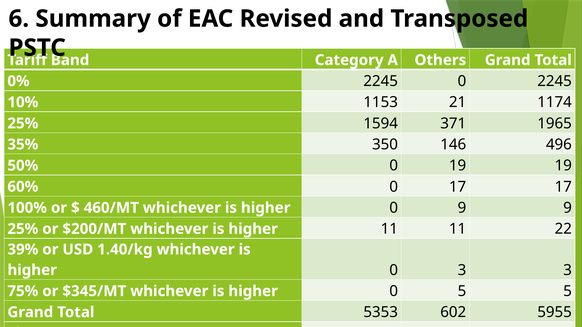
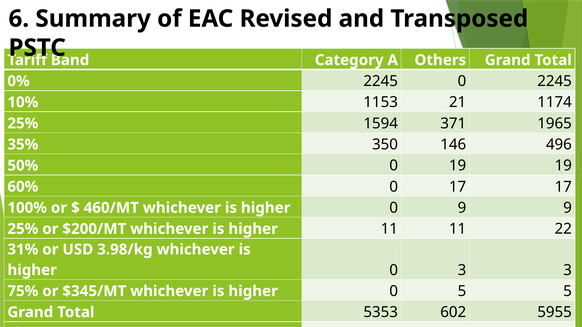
39%: 39% -> 31% (23, 250)
1.40/kg: 1.40/kg -> 3.98/kg (125, 250)
